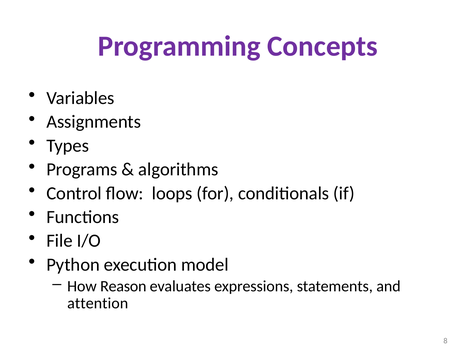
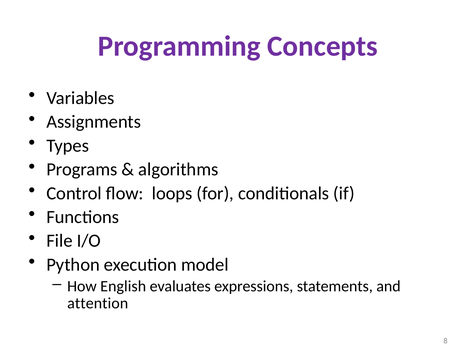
Reason: Reason -> English (123, 286)
